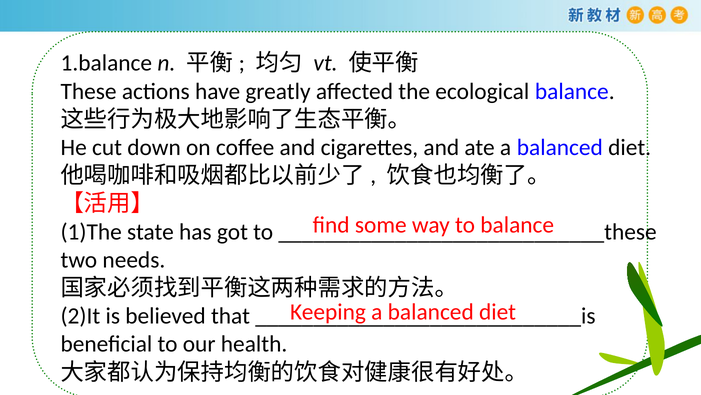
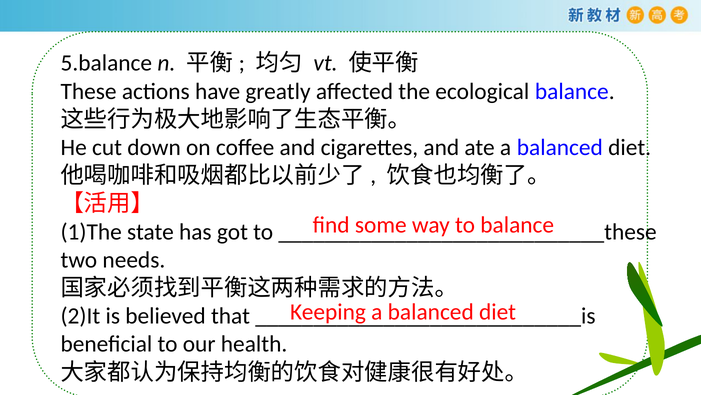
1.balance: 1.balance -> 5.balance (106, 63)
